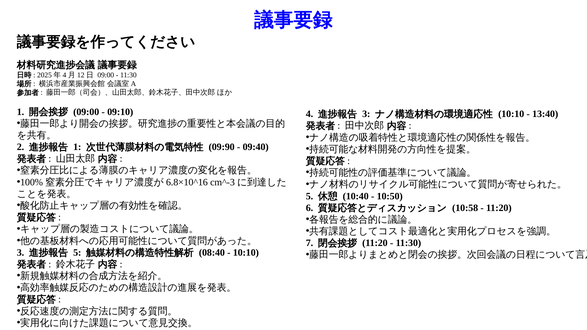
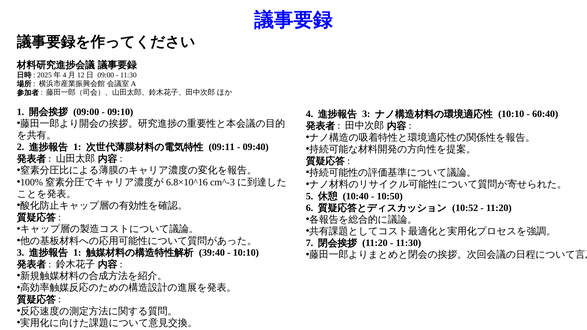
13:40: 13:40 -> 60:40 (545, 114)
09:90: 09:90 -> 09:11 (222, 147)
10:58: 10:58 -> 10:52 (465, 208)
5: 5 -> 1 (77, 253)
08:40: 08:40 -> 39:40 (212, 253)
